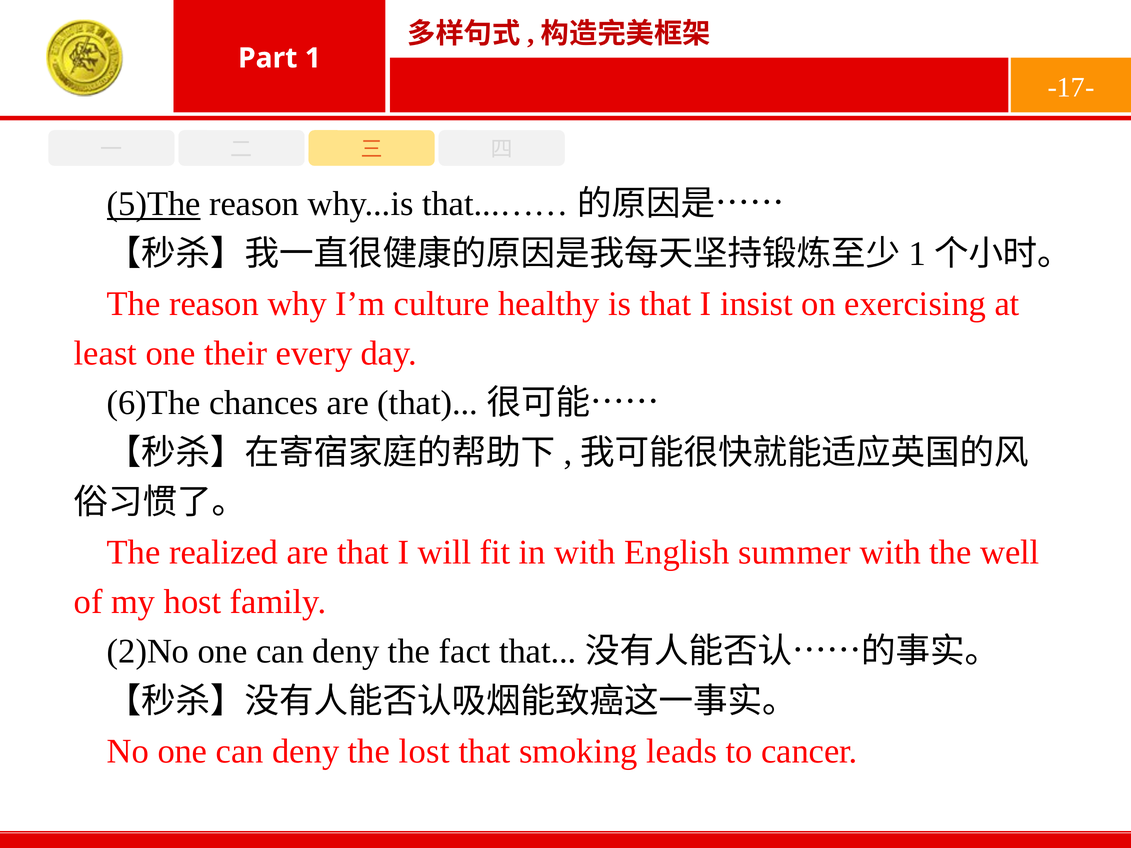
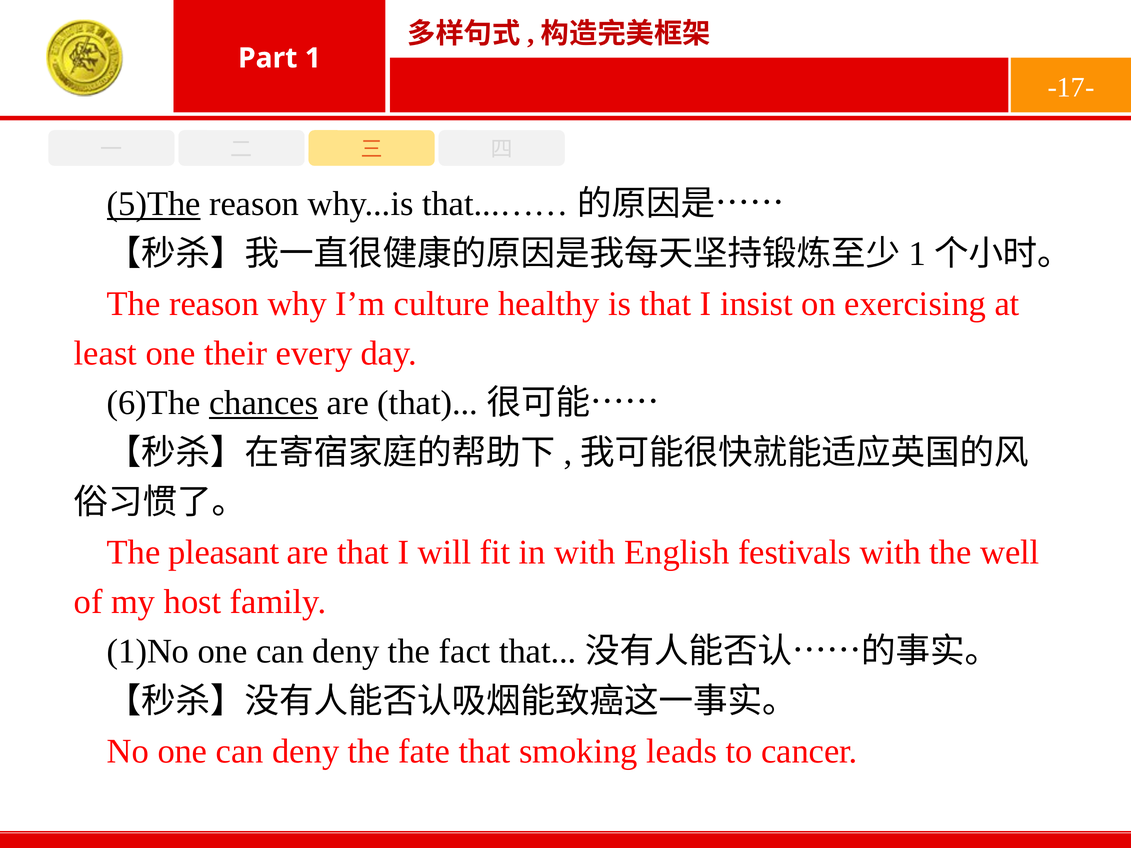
chances underline: none -> present (264, 403)
realized: realized -> pleasant (224, 552)
summer: summer -> festivals (795, 552)
2)No: 2)No -> 1)No (148, 652)
lost: lost -> fate (424, 751)
